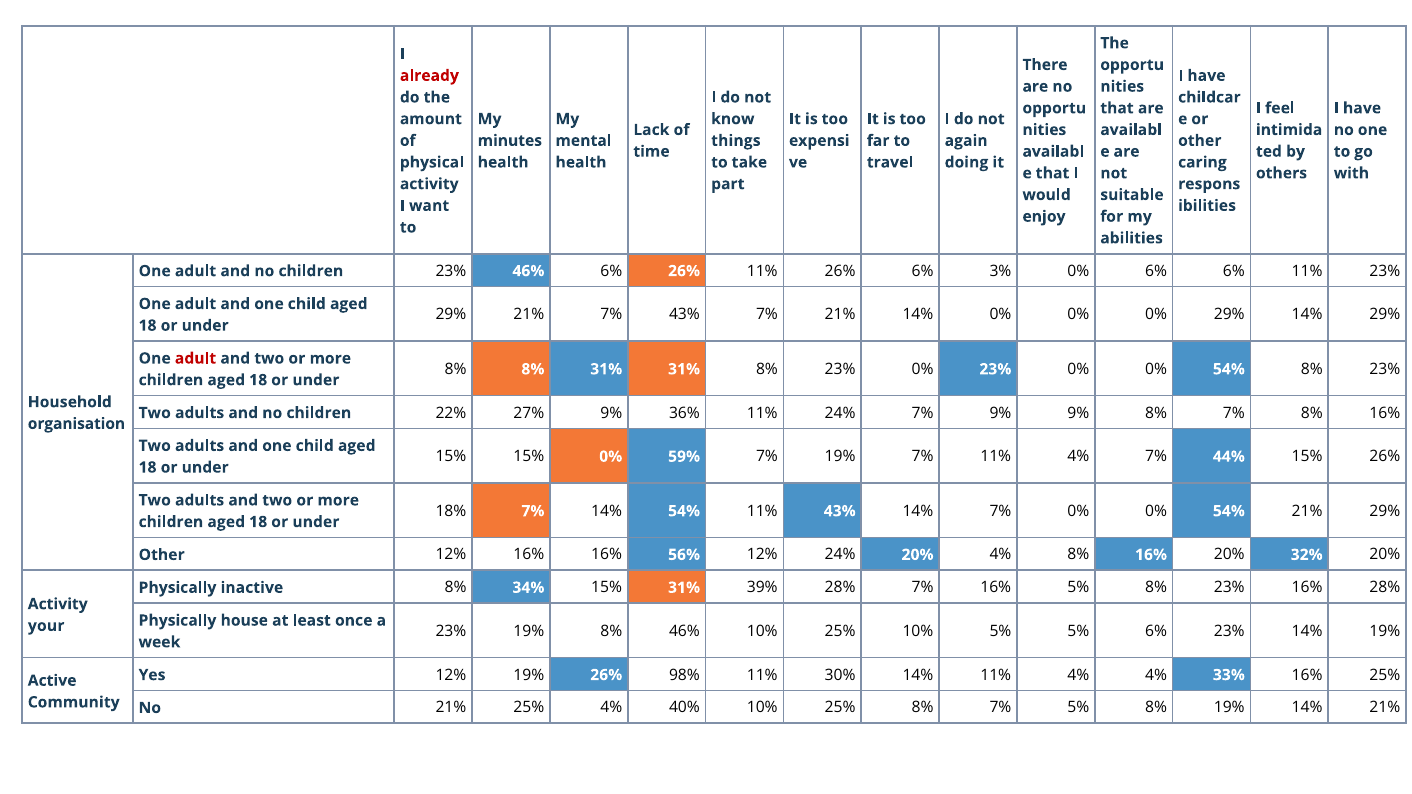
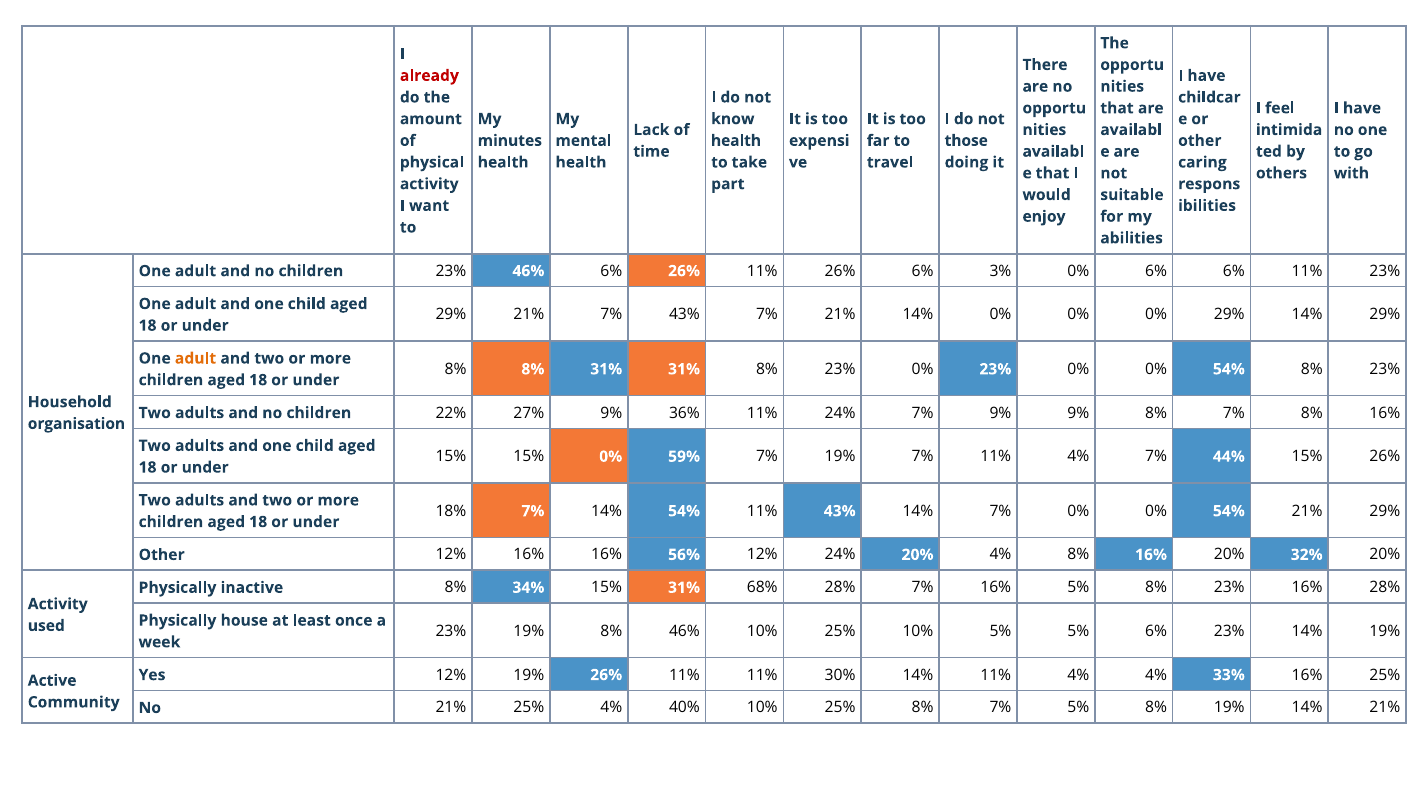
things: things -> health (736, 141)
again: again -> those (966, 141)
adult colour: red -> orange (196, 359)
39%: 39% -> 68% (762, 588)
your: your -> used (46, 626)
19% 26% 98%: 98% -> 11% (684, 675)
